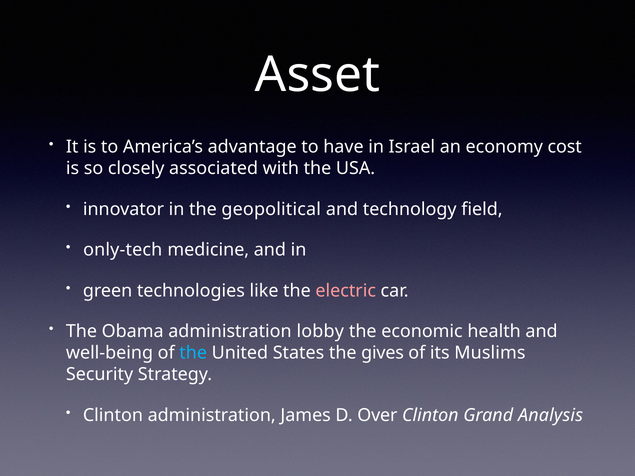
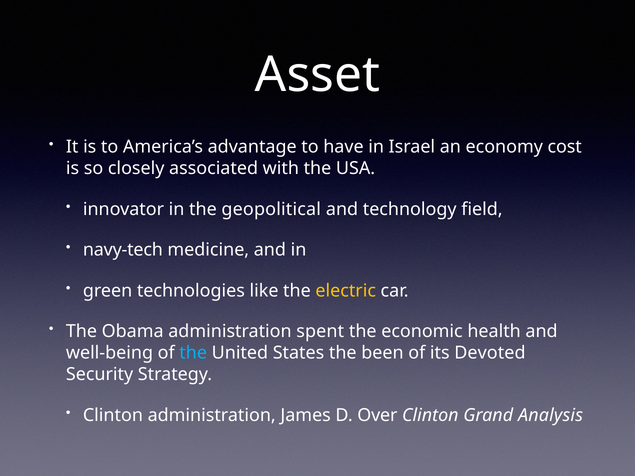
only-tech: only-tech -> navy-tech (123, 250)
electric colour: pink -> yellow (346, 291)
lobby: lobby -> spent (320, 332)
gives: gives -> been (382, 353)
Muslims: Muslims -> Devoted (490, 353)
